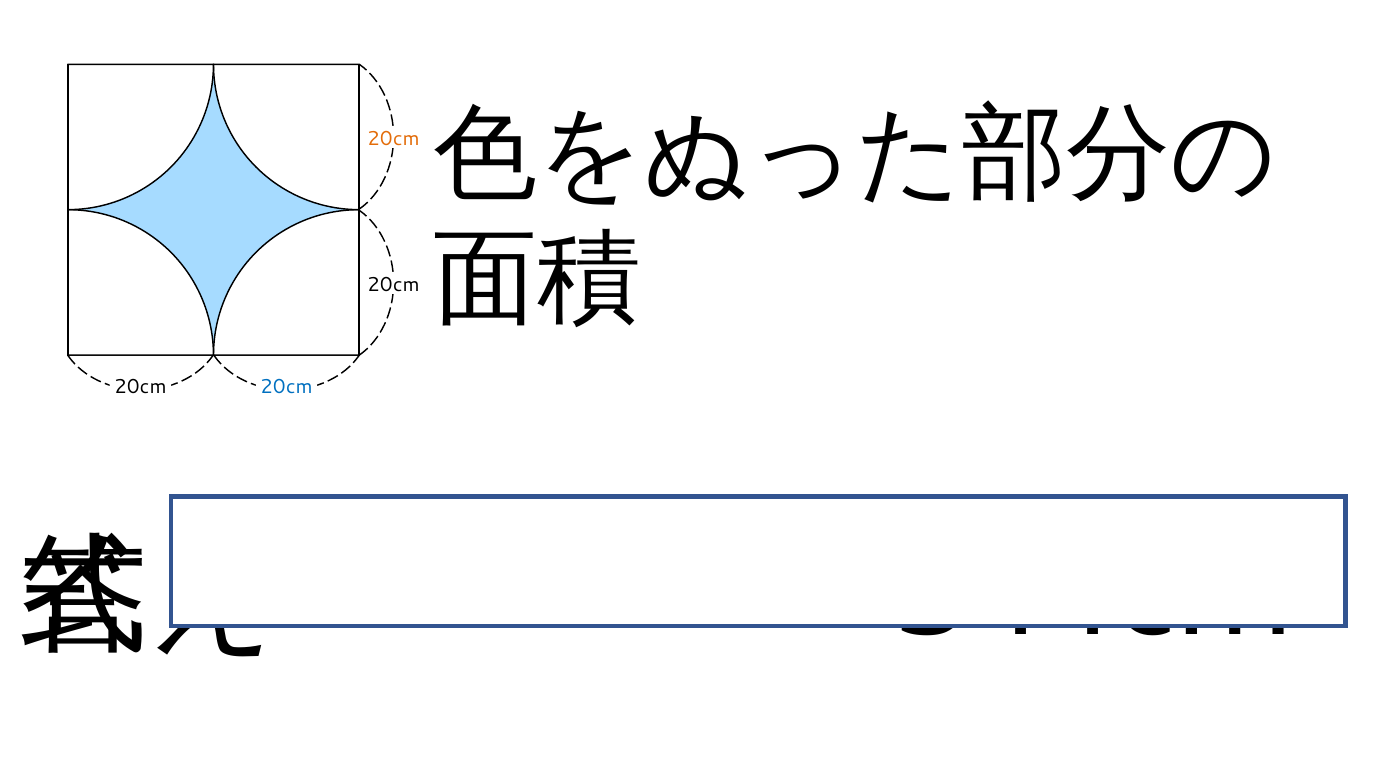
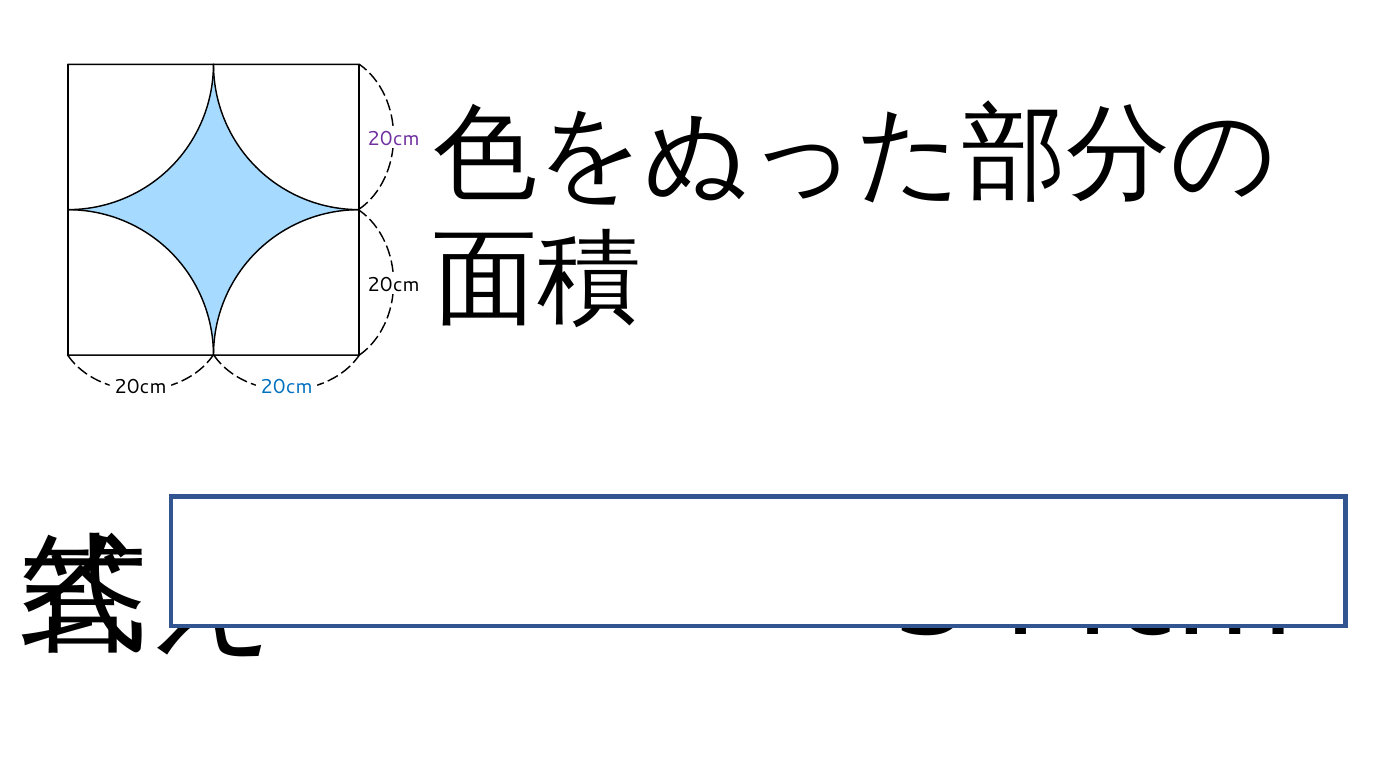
20cm colour: orange -> purple (393, 139)
